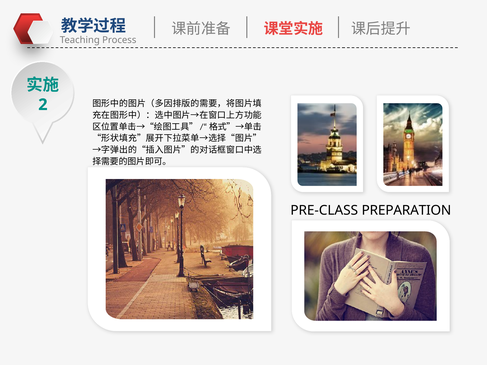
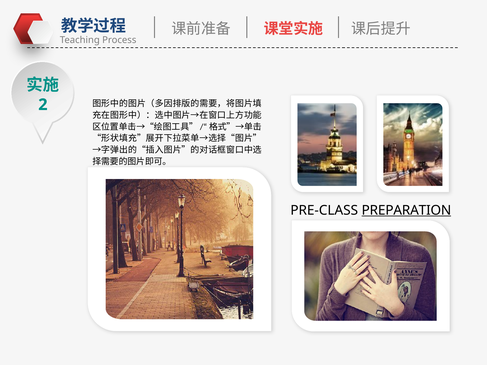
PREPARATION underline: none -> present (406, 210)
